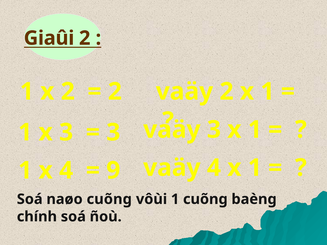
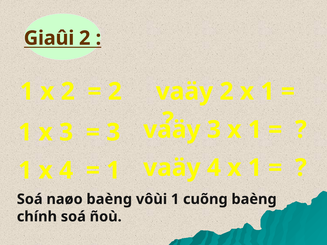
9: 9 -> 1 (113, 171)
naøo cuõng: cuõng -> baèng (109, 199)
